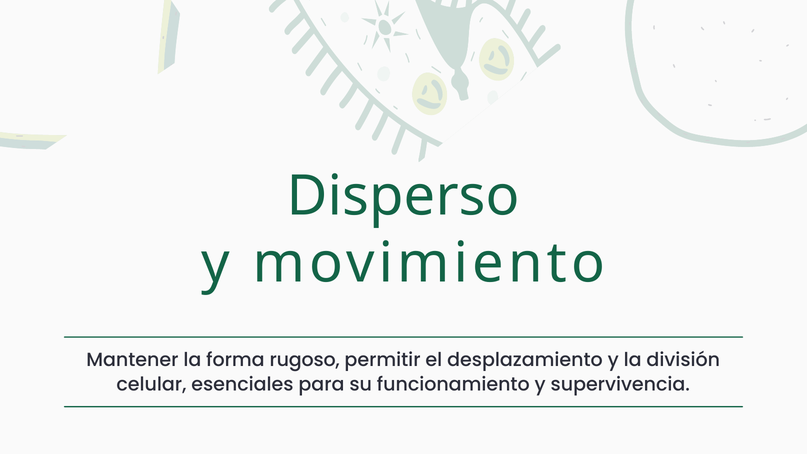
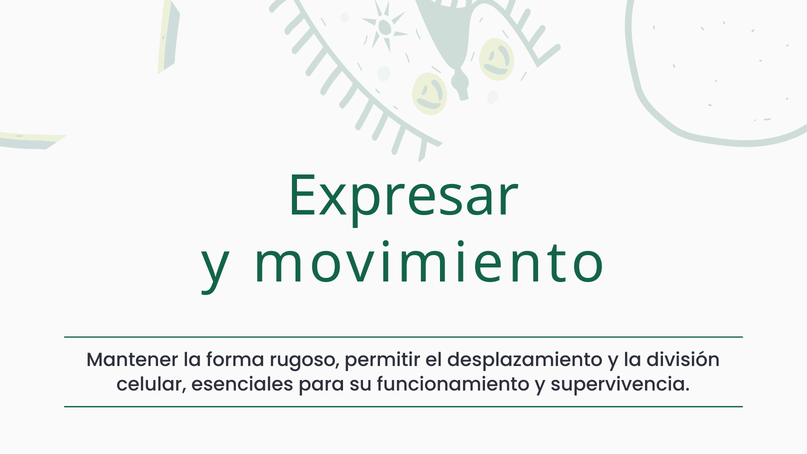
Disperso: Disperso -> Expresar (403, 196)
